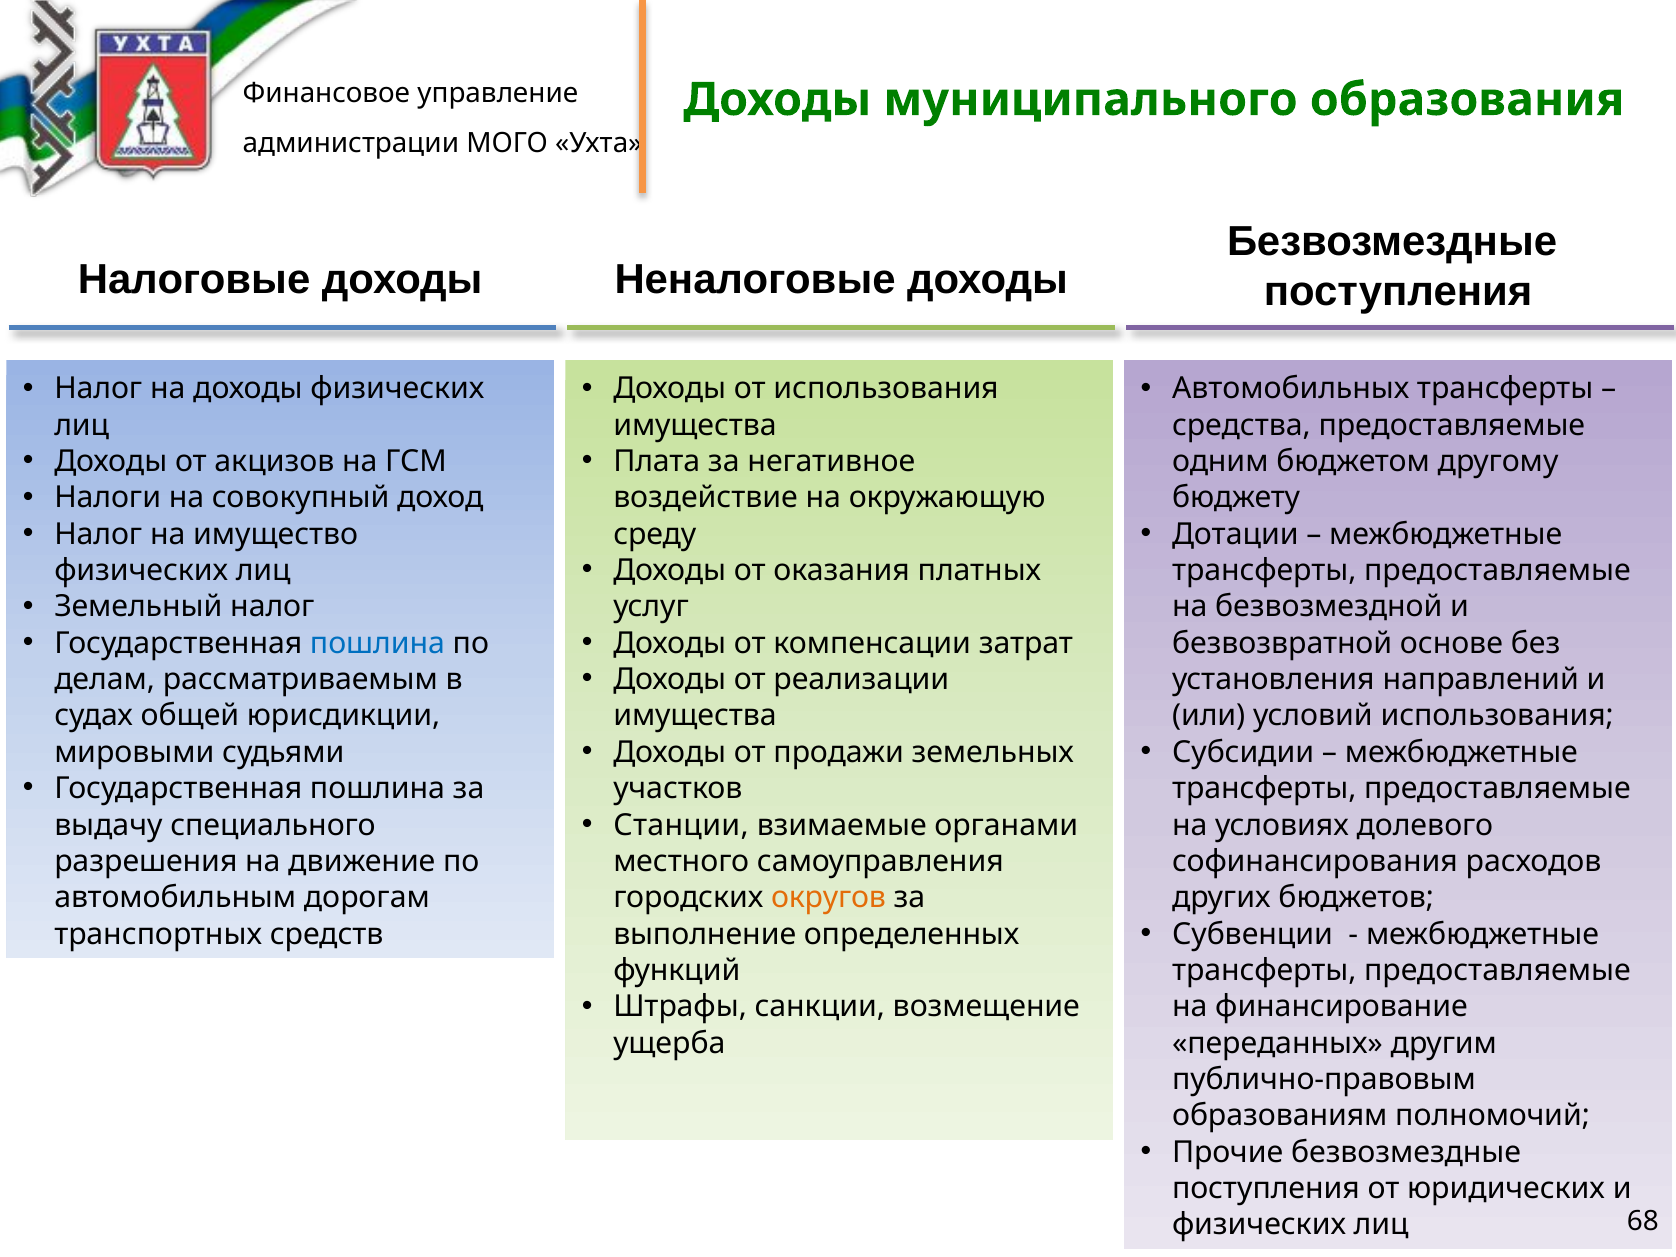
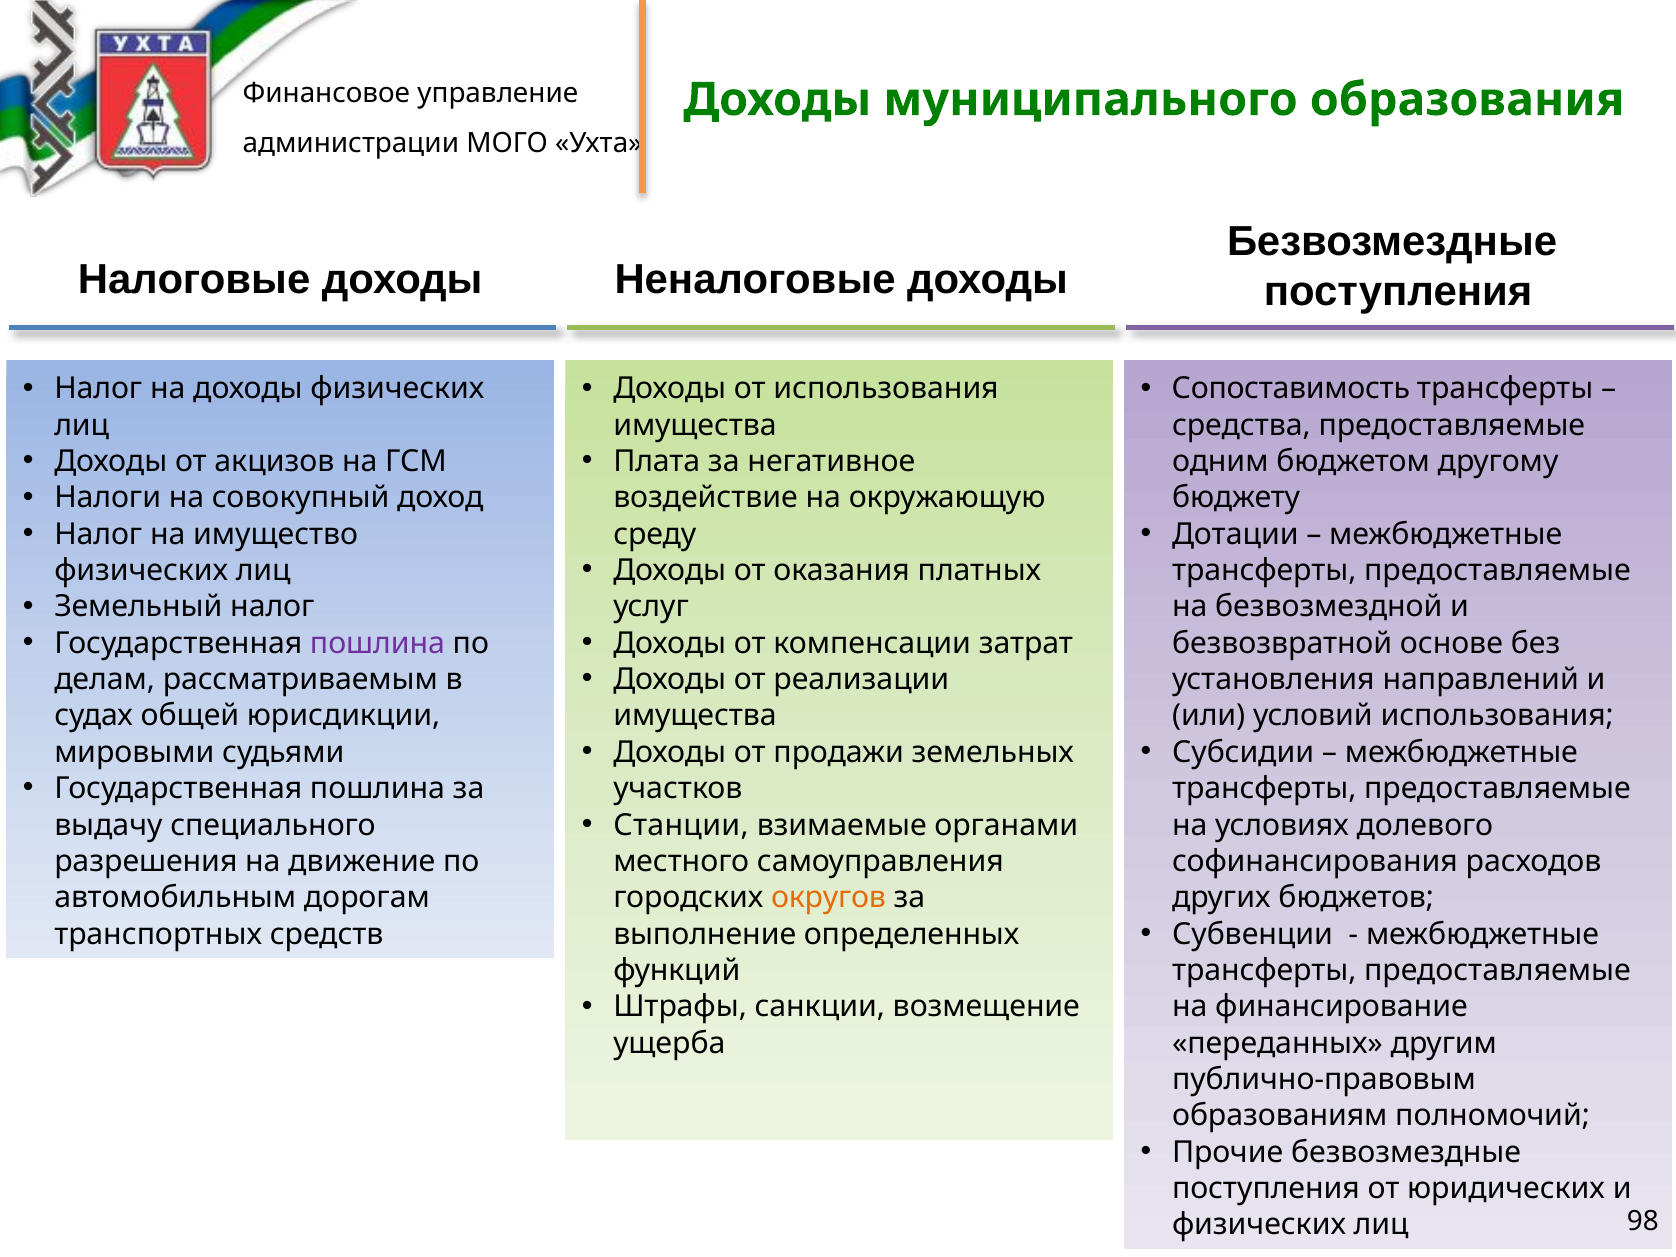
Автомобильных: Автомобильных -> Сопоставимость (1291, 389)
пошлина colour: blue -> purple (377, 643)
68: 68 -> 98 (1643, 1221)
